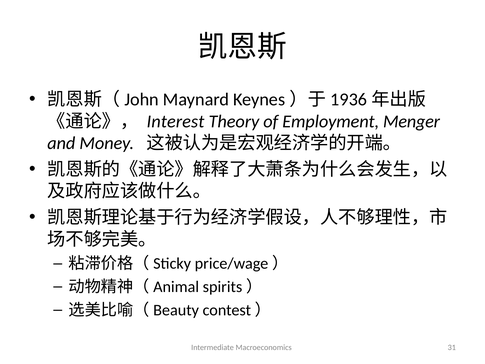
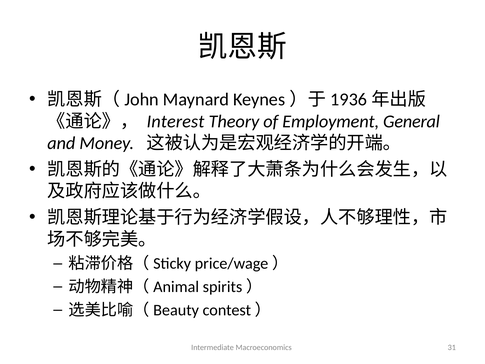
Menger: Menger -> General (411, 121)
